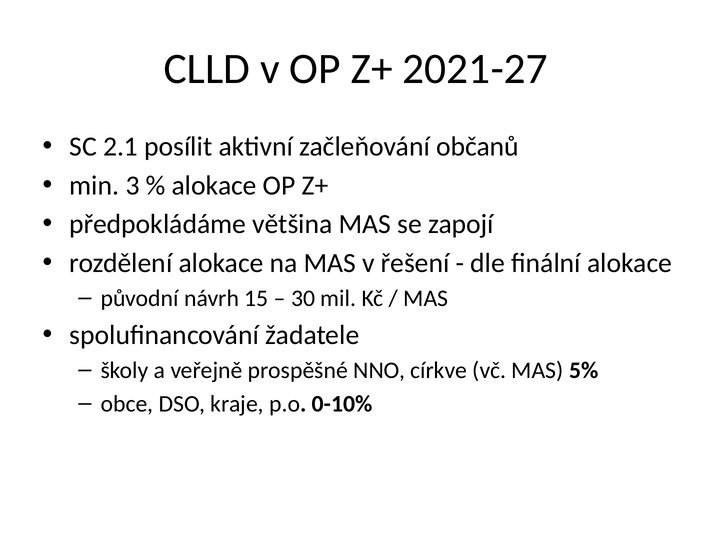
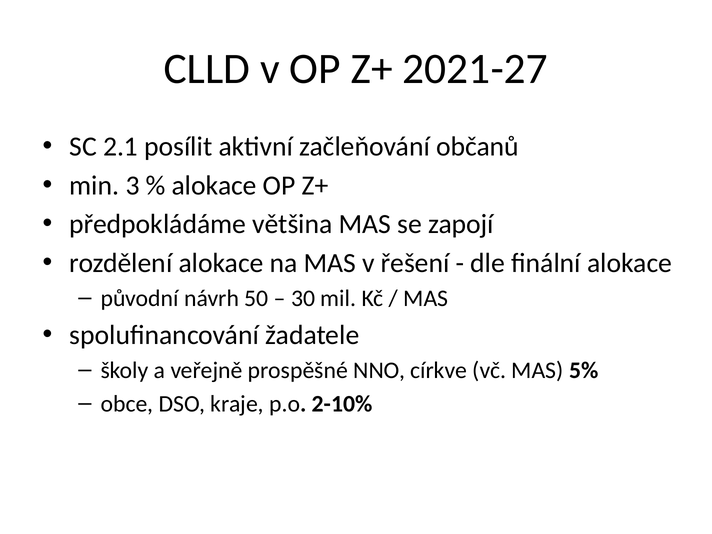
15: 15 -> 50 (256, 298)
0-10%: 0-10% -> 2-10% (342, 404)
